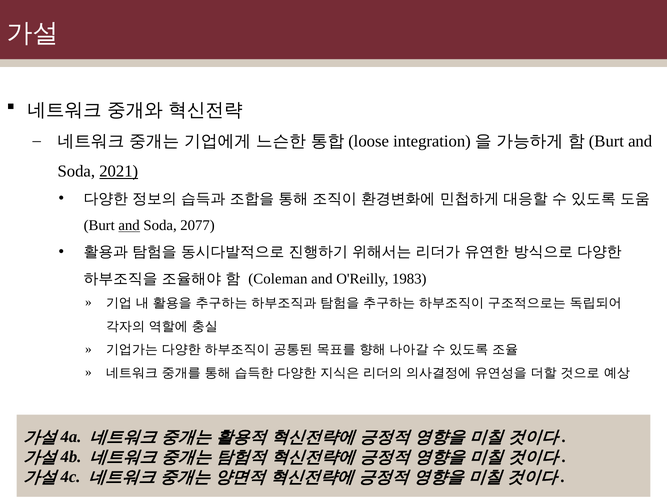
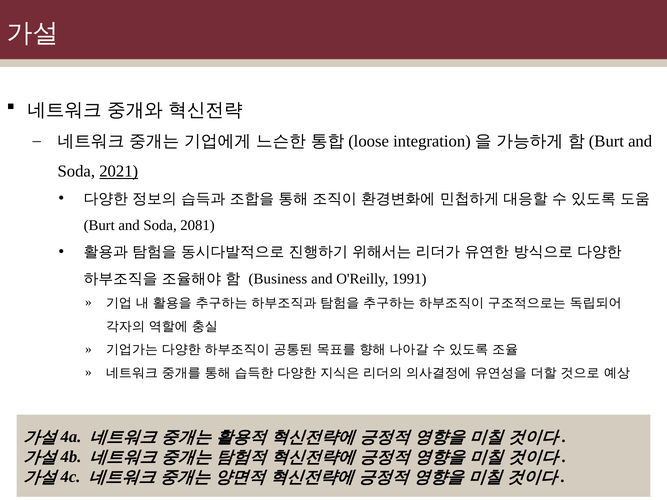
and underline: present -> none (129, 225)
2077: 2077 -> 2081 (198, 225)
Coleman: Coleman -> Business (278, 279)
1983: 1983 -> 1991 (409, 279)
